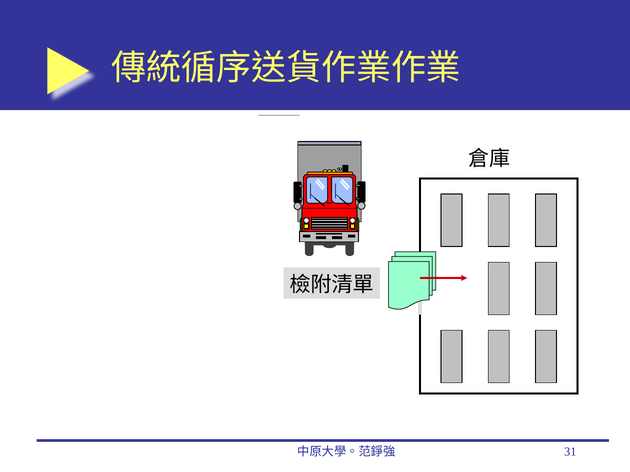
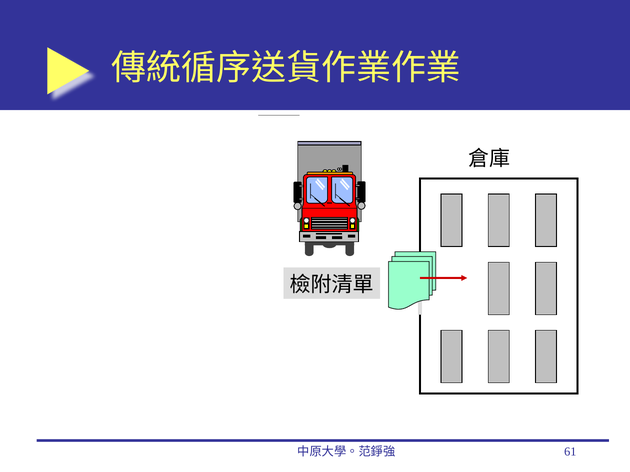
31: 31 -> 61 (570, 452)
